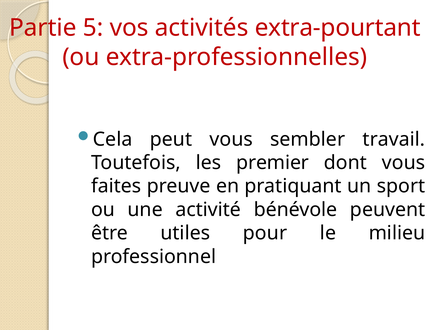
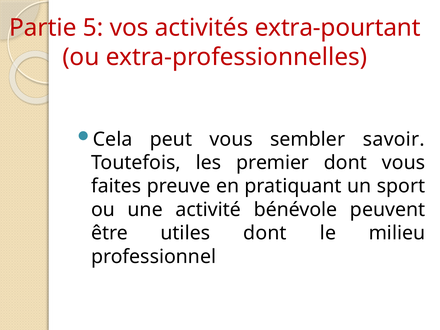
travail: travail -> savoir (394, 139)
utiles pour: pour -> dont (265, 233)
